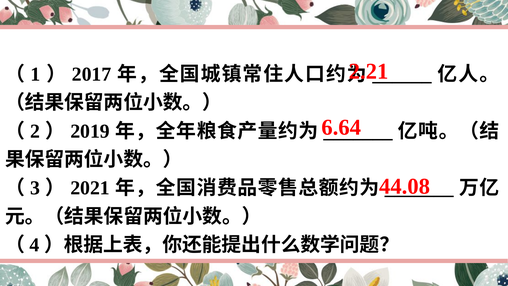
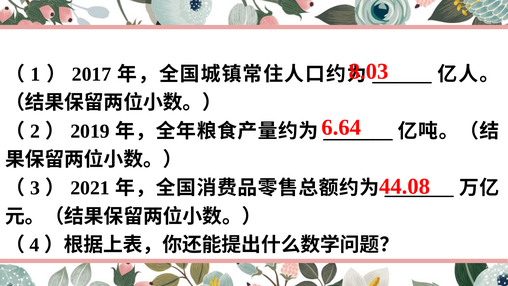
2.21: 2.21 -> 8.03 (369, 71)
